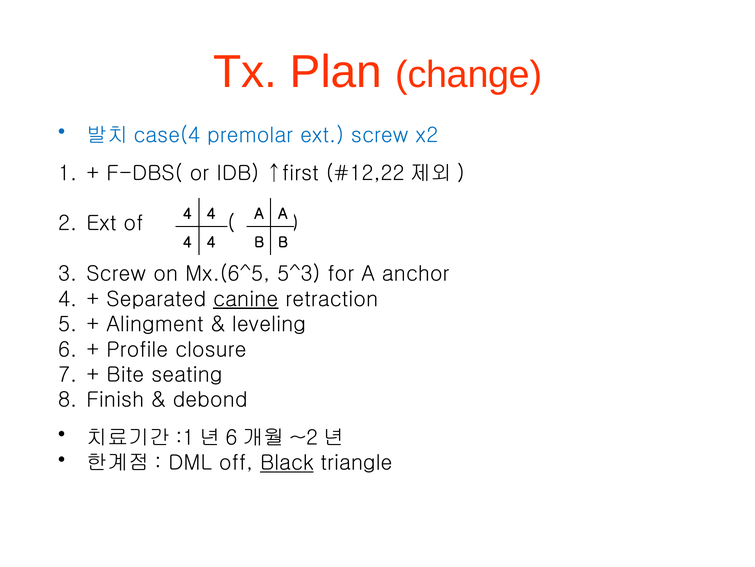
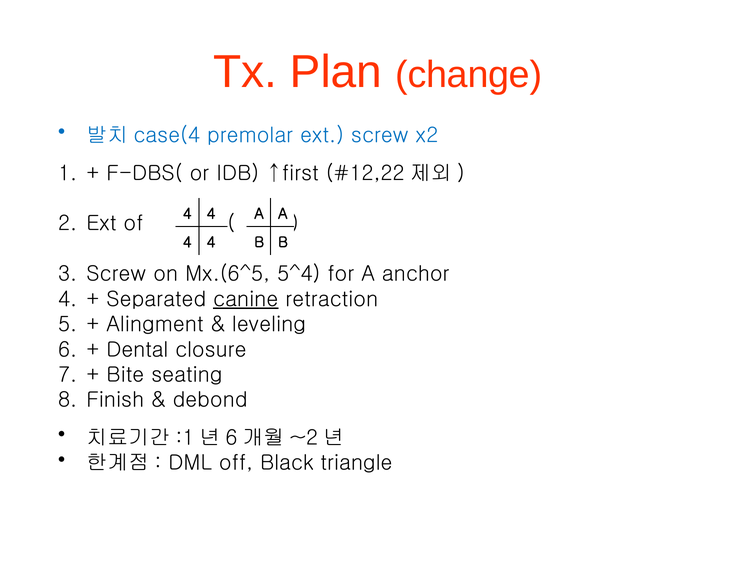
5^3: 5^3 -> 5^4 (299, 274)
Profile: Profile -> Dental (137, 349)
Black underline: present -> none (287, 462)
